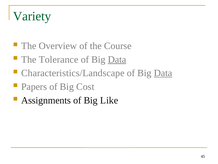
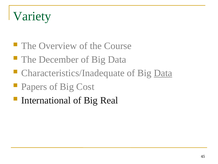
Tolerance: Tolerance -> December (59, 59)
Data underline: present -> none (117, 59)
Characteristics/Landscape: Characteristics/Landscape -> Characteristics/Inadequate (73, 73)
Assignments: Assignments -> International (46, 100)
Like: Like -> Real (109, 100)
